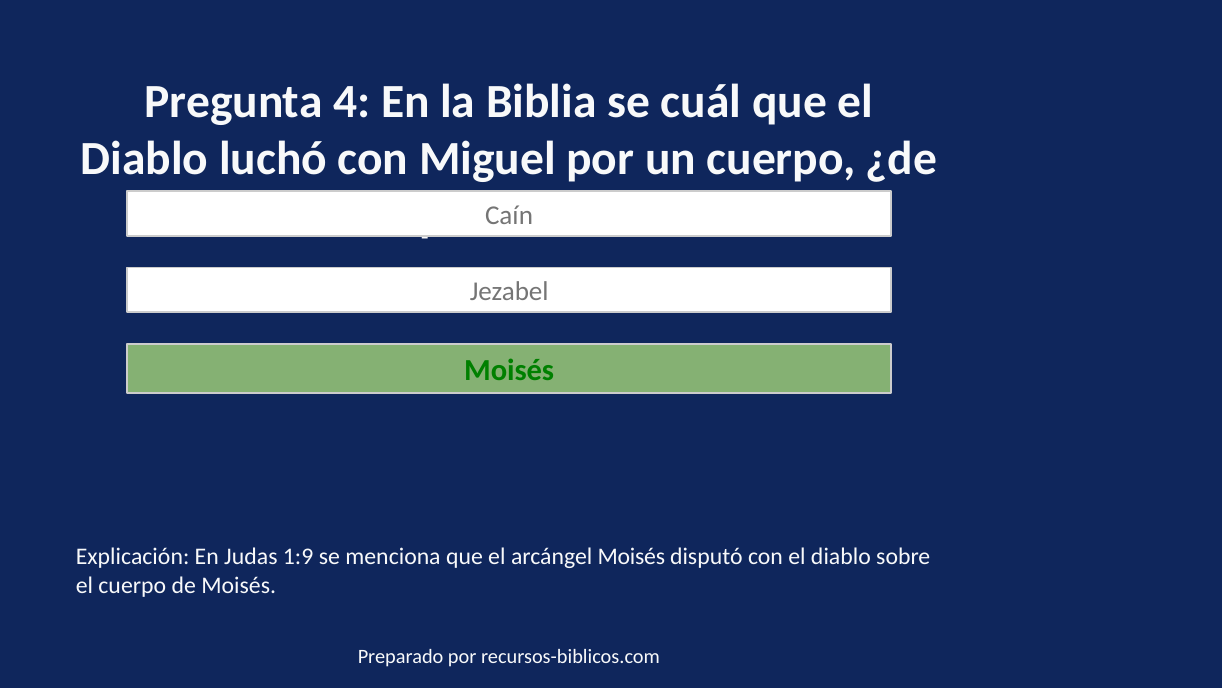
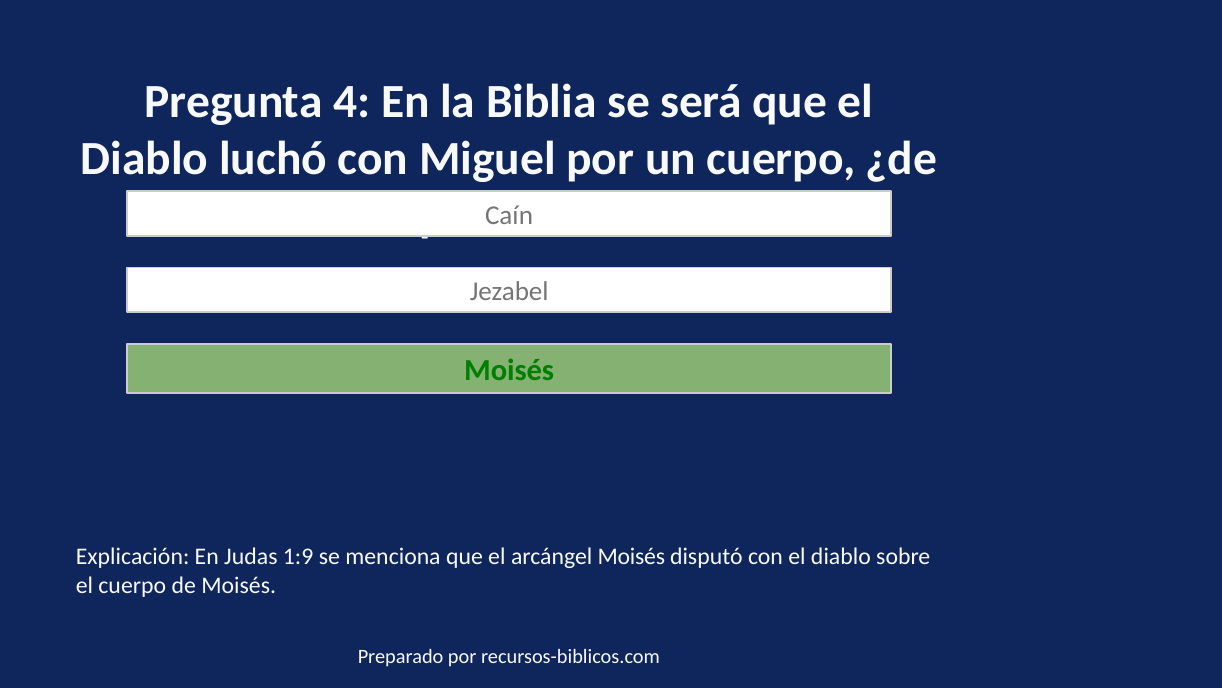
cuál: cuál -> será (701, 102)
